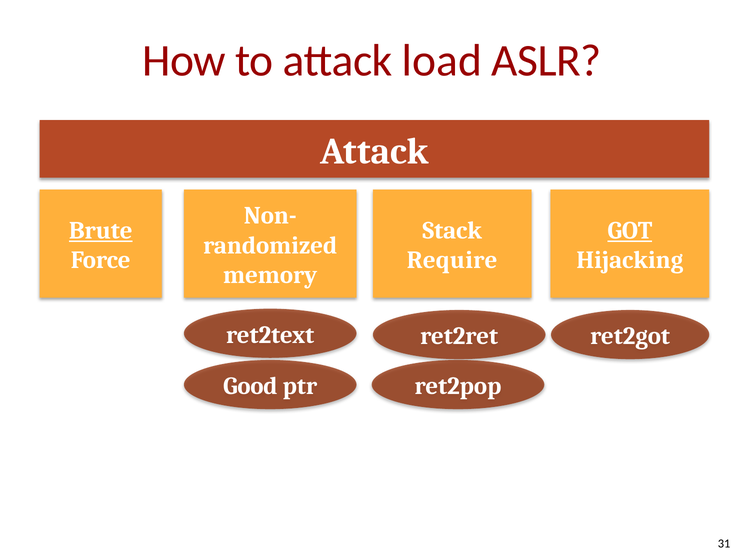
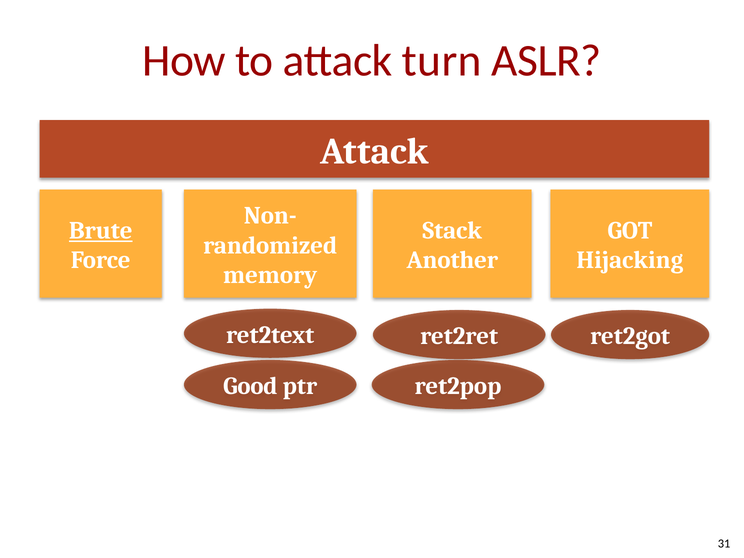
load: load -> turn (442, 61)
GOT underline: present -> none (630, 231)
Require: Require -> Another (452, 260)
